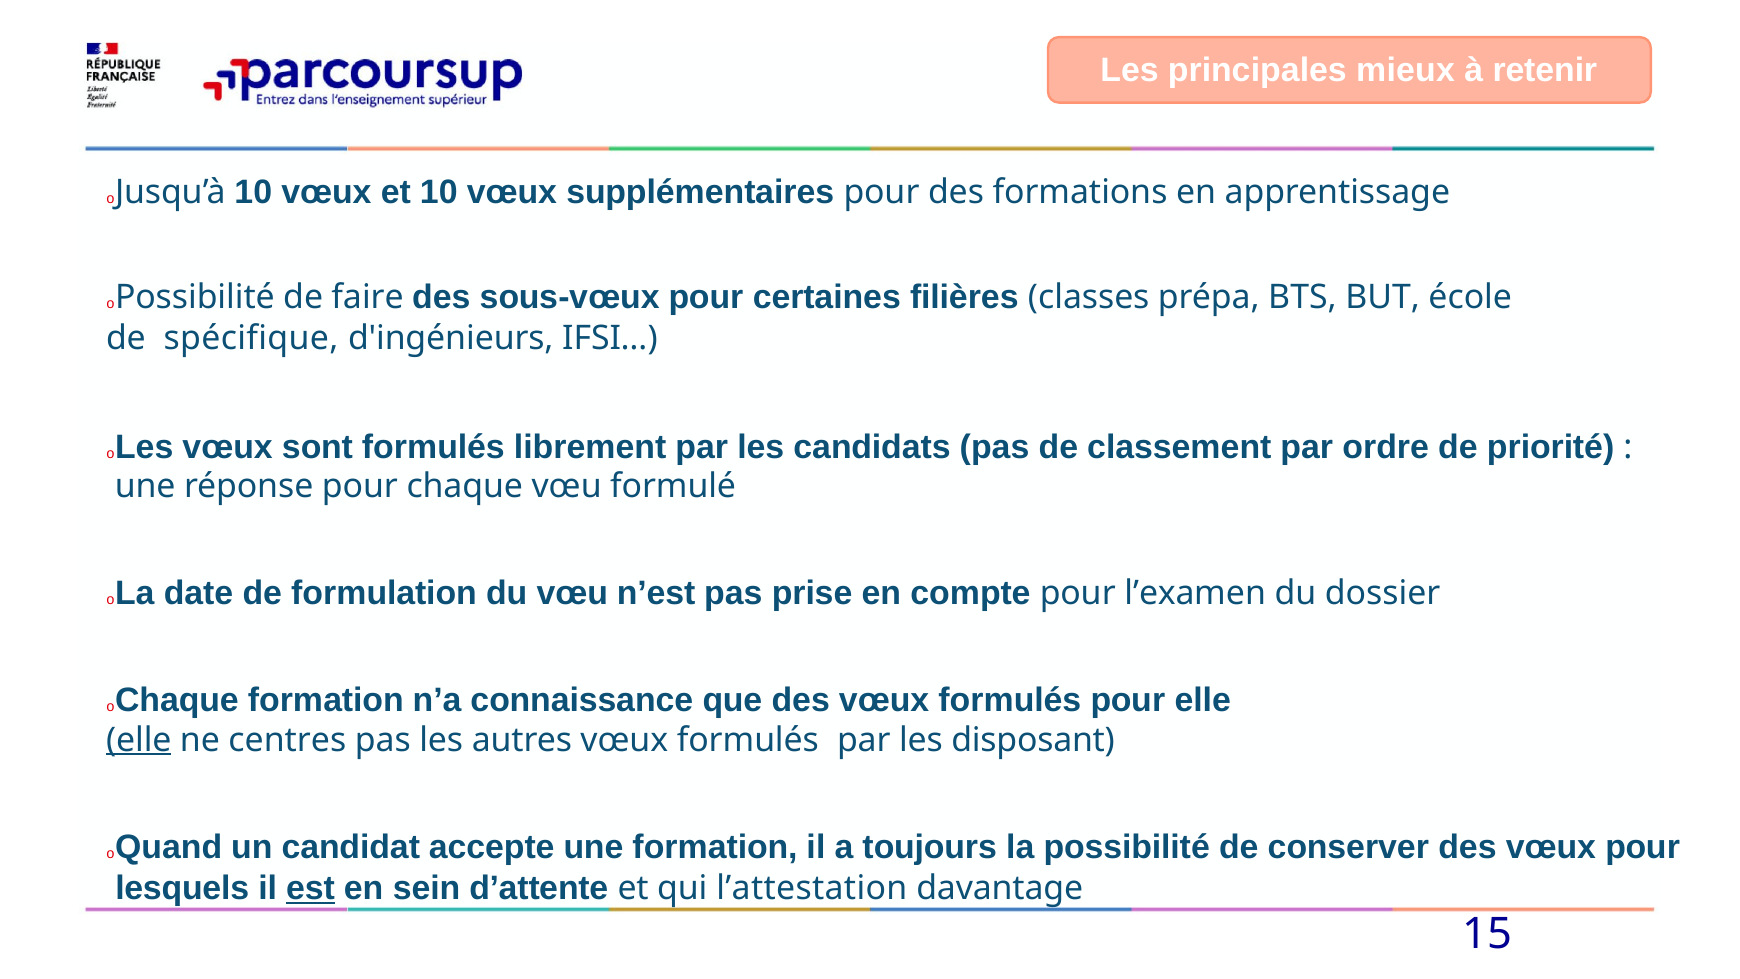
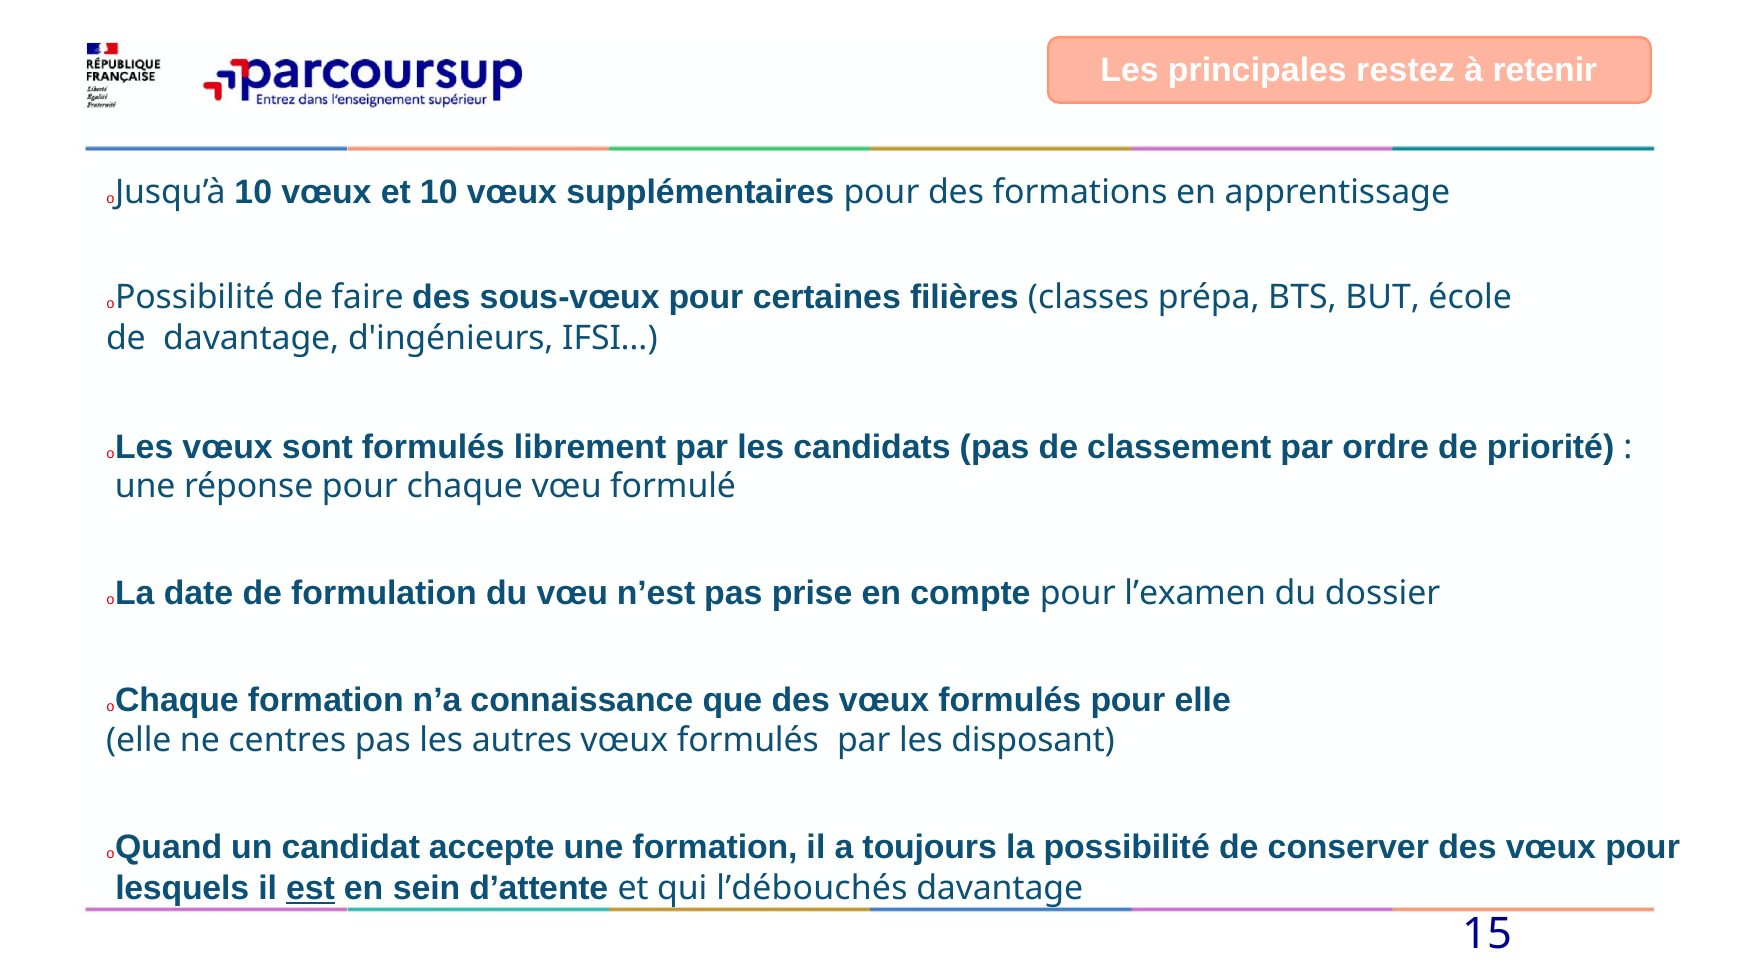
mieux: mieux -> restez (1406, 71)
de spécifique: spécifique -> davantage (251, 338)
elle underline: present -> none (139, 740)
l’attestation: l’attestation -> l’débouchés (812, 888)
